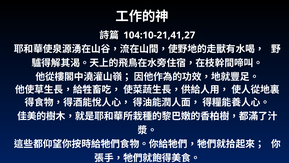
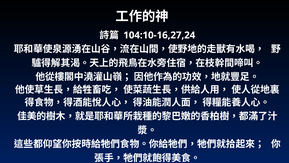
104:10-21,41,27: 104:10-21,41,27 -> 104:10-16,27,24 (159, 35)
